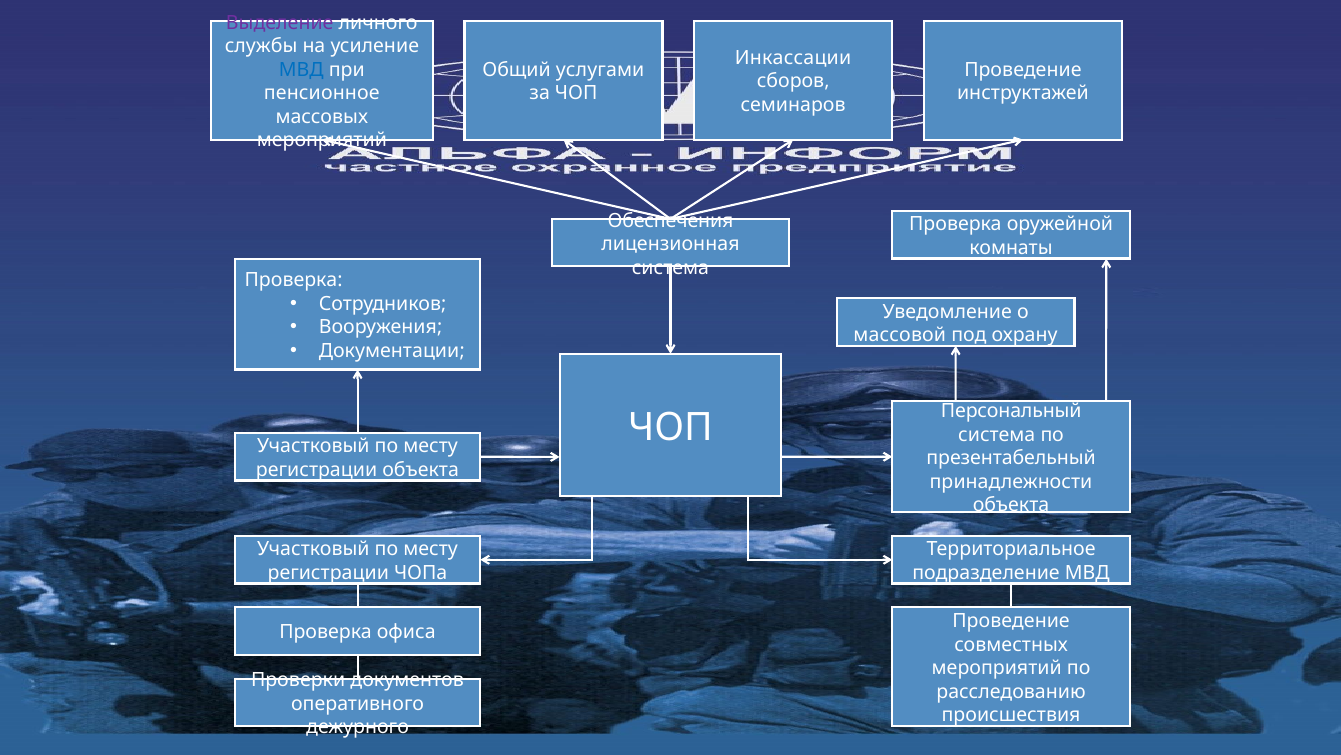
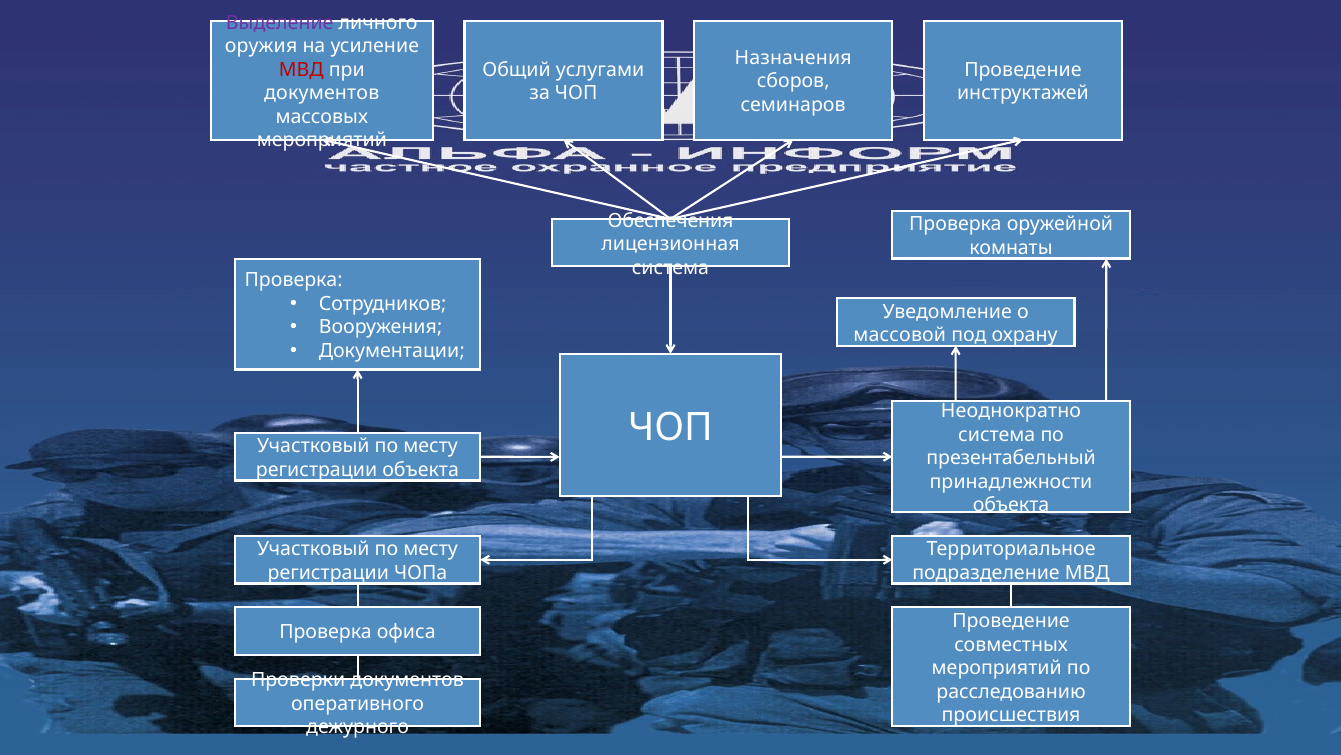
службы: службы -> оружия (261, 46)
Инкассации: Инкассации -> Назначения (793, 58)
МВД colour: blue -> red (301, 70)
пенсионное: пенсионное -> документов (322, 93)
Персональный: Персональный -> Неоднократно (1011, 411)
